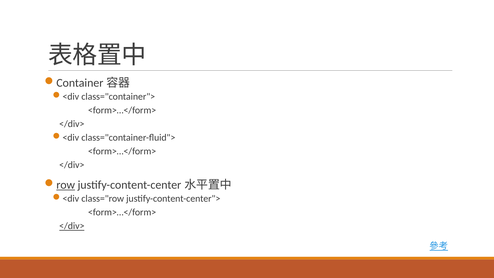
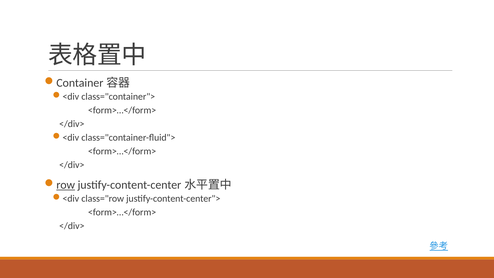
</div> underline: present -> none (72, 226)
